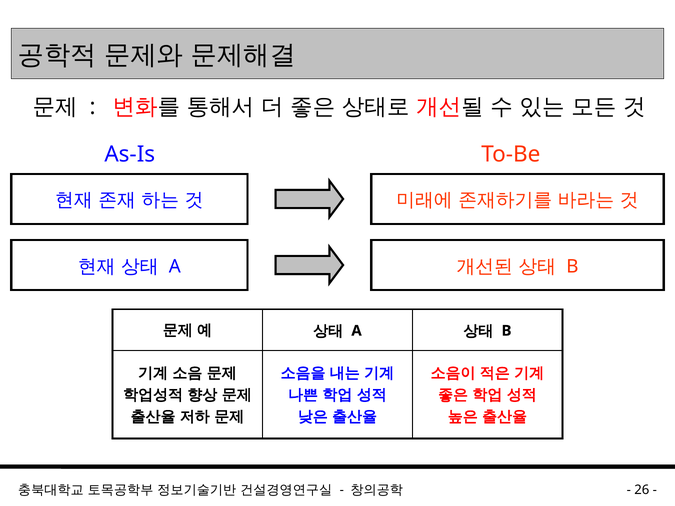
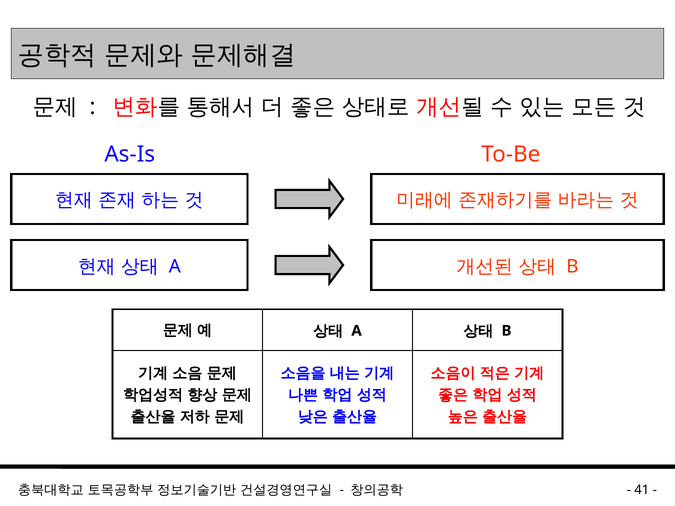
26: 26 -> 41 (642, 490)
